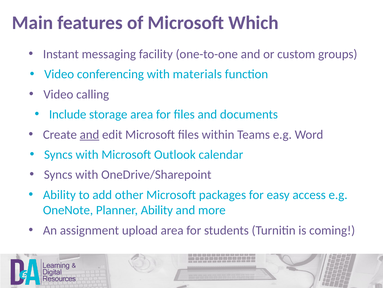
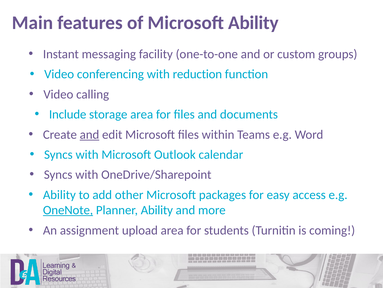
Microsoft Which: Which -> Ability (253, 23)
materials: materials -> reduction (197, 74)
OneNote underline: none -> present (68, 210)
